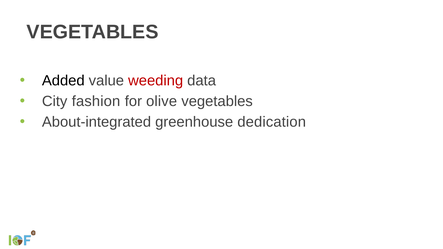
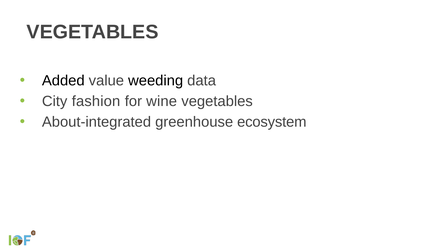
weeding colour: red -> black (156, 81)
olive: olive -> wine (162, 101)
dedication: dedication -> ecosystem (272, 122)
